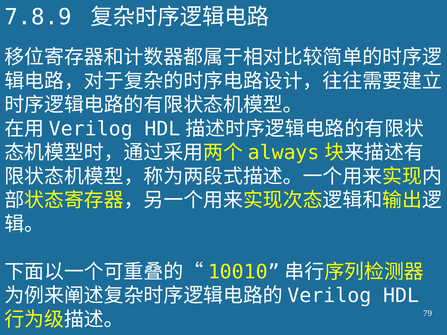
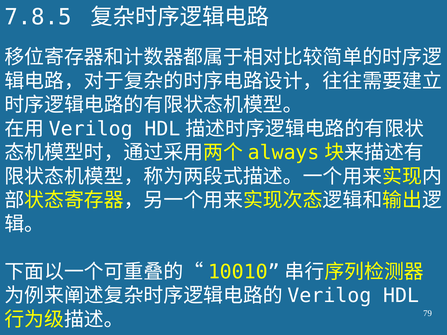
7.8.9: 7.8.9 -> 7.8.5 (38, 17)
